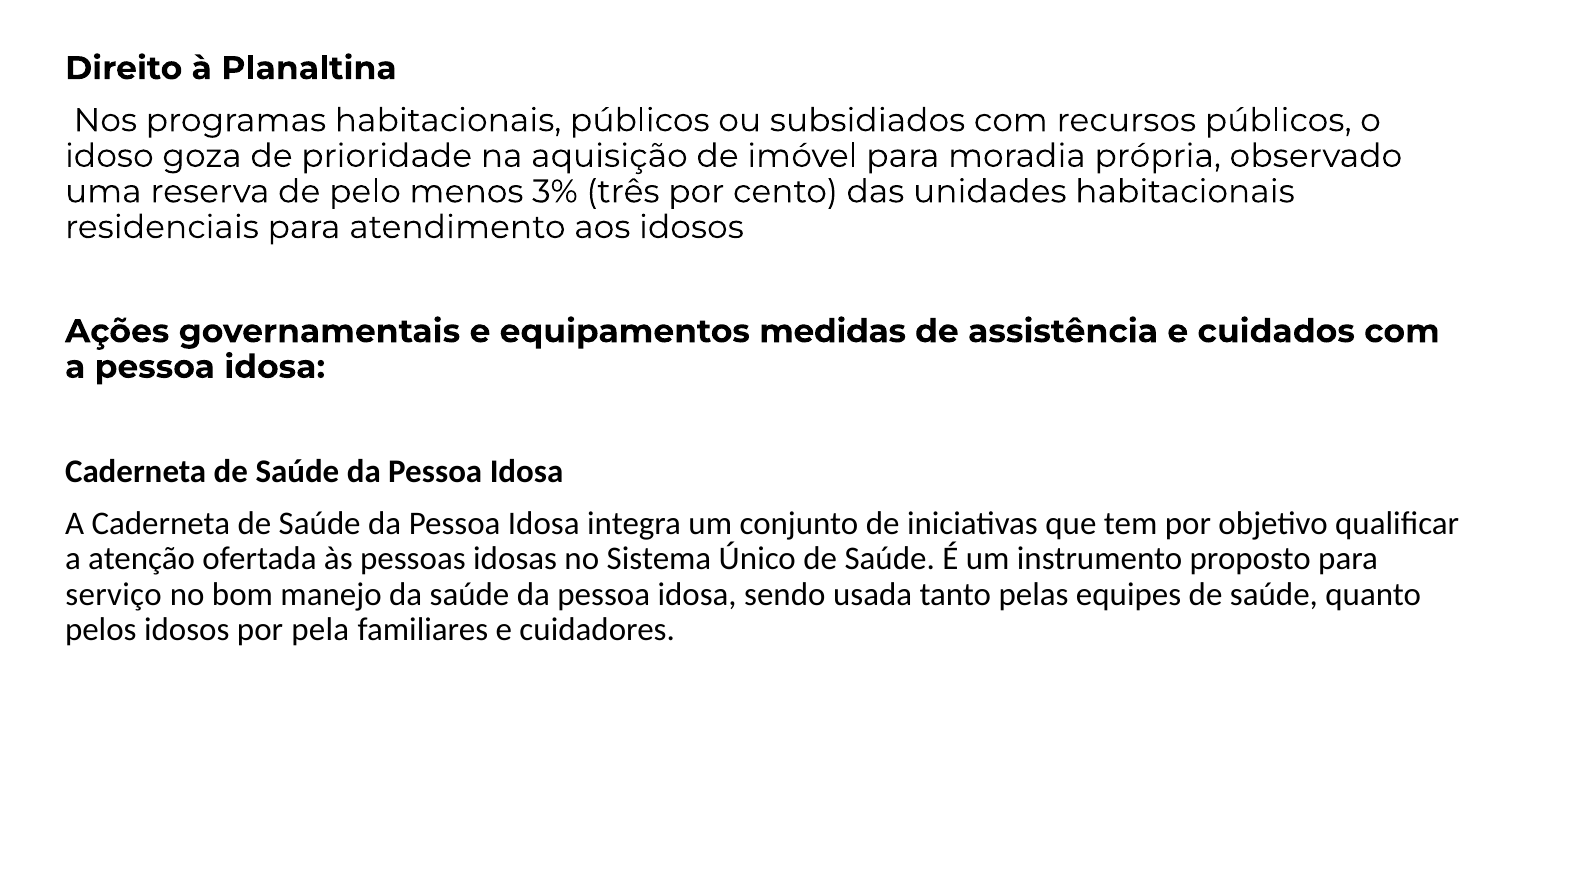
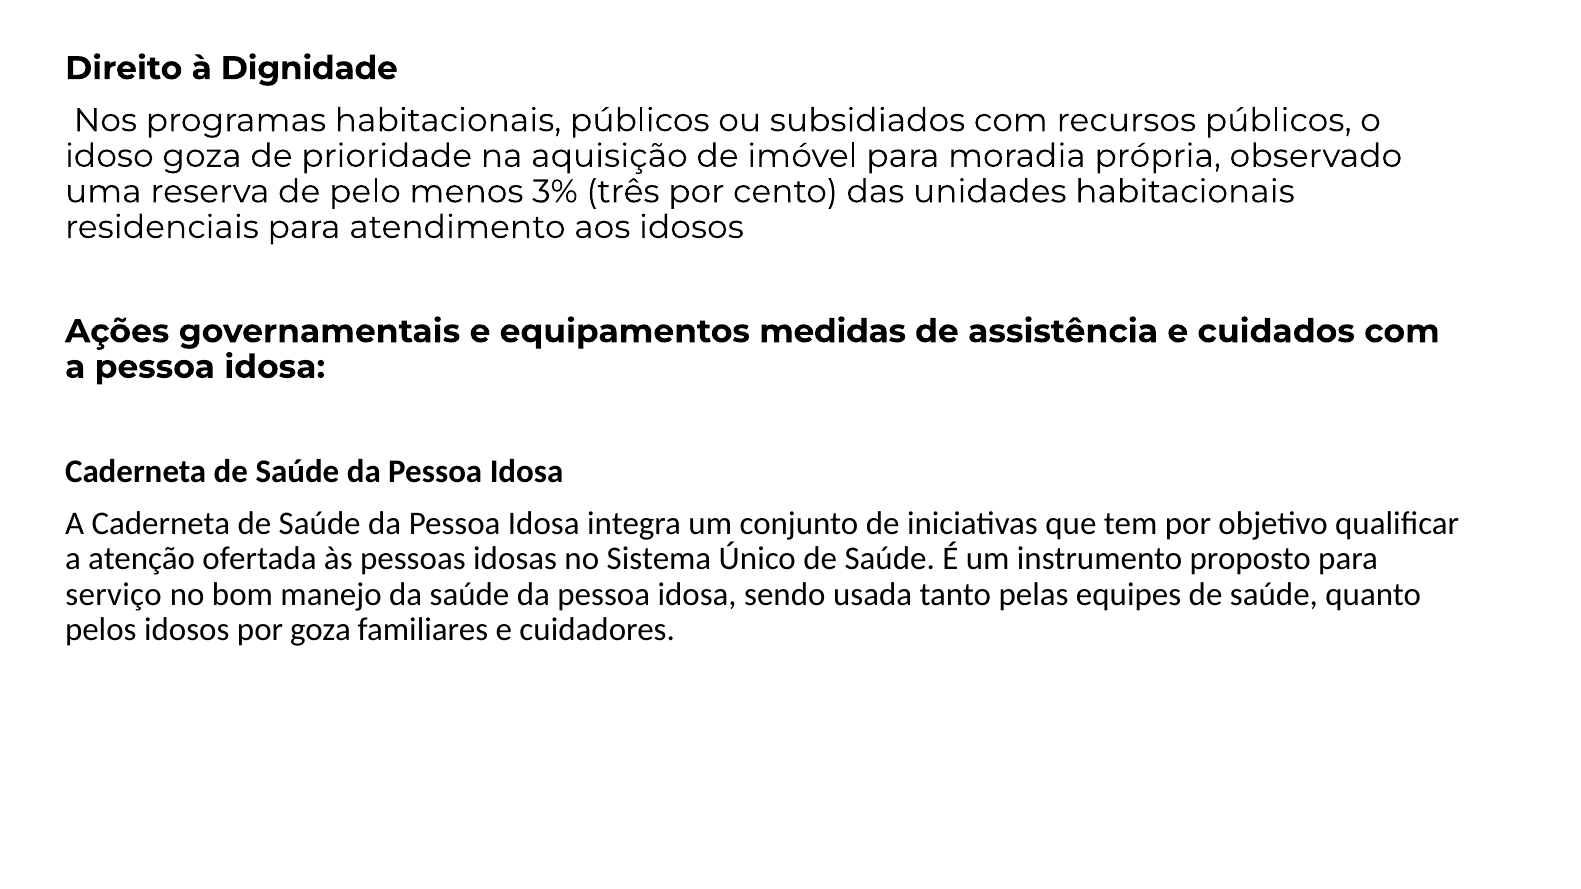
Planaltina: Planaltina -> Dignidade (309, 68)
por pela: pela -> goza (321, 630)
